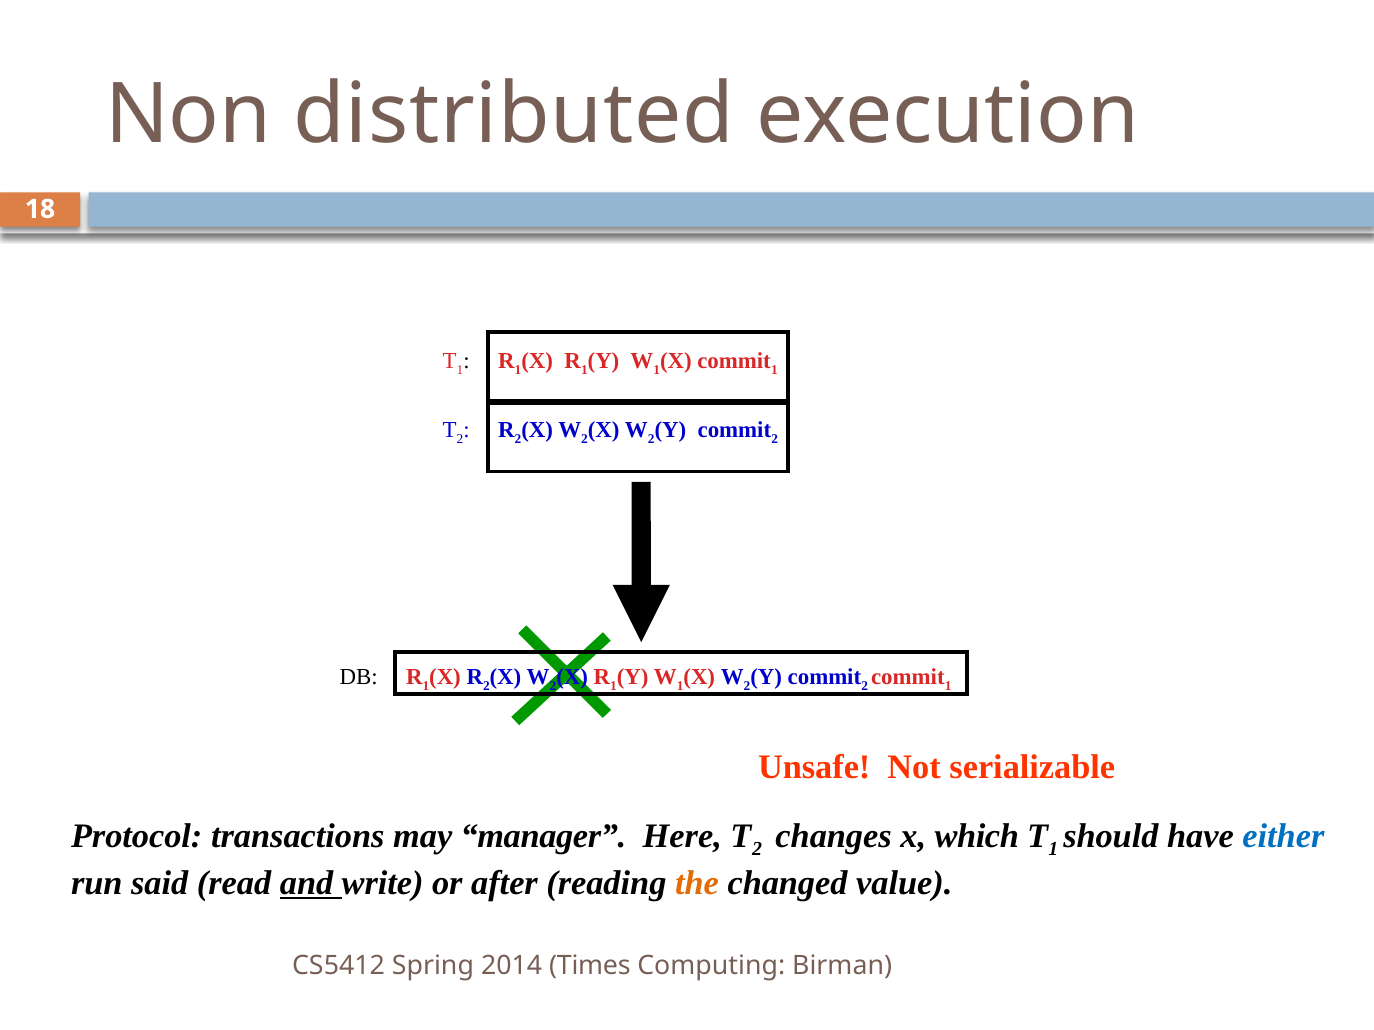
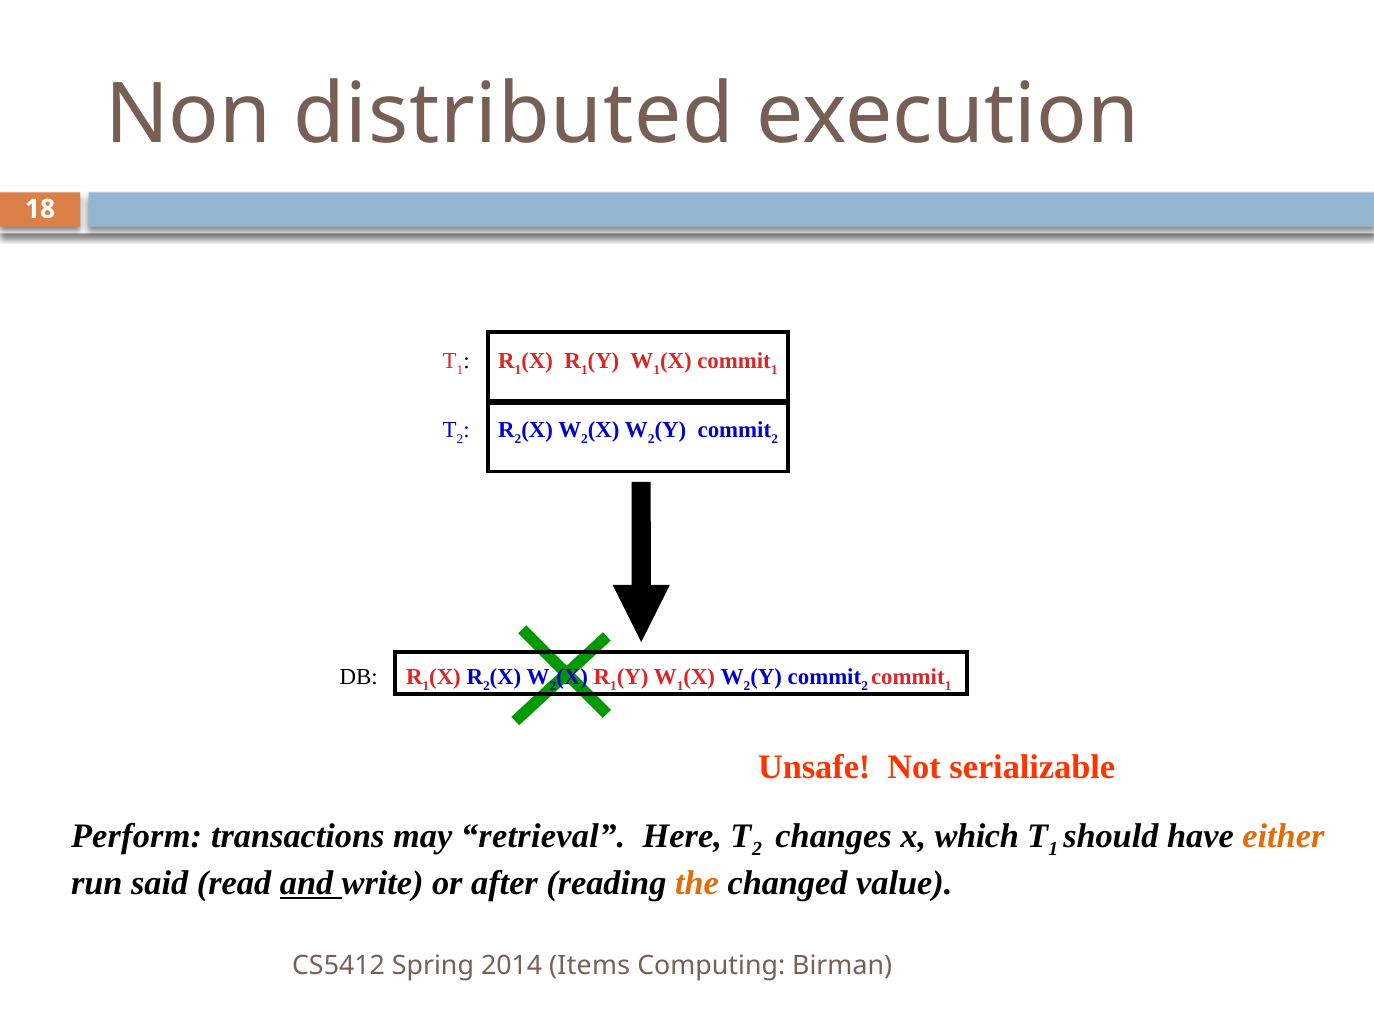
Protocol: Protocol -> Perform (137, 836)
manager: manager -> retrieval (543, 836)
either colour: blue -> orange (1283, 836)
Times: Times -> Items (590, 966)
